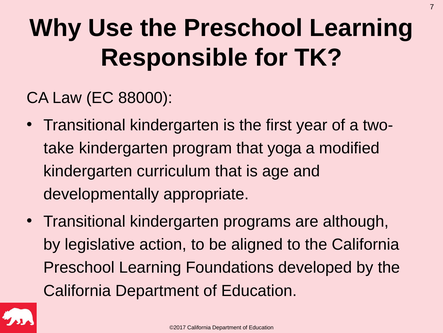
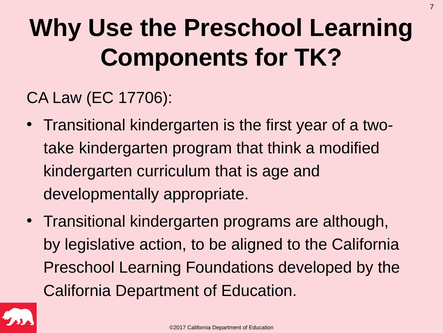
Responsible: Responsible -> Components (174, 57)
88000: 88000 -> 17706 (145, 98)
yoga: yoga -> think (284, 148)
